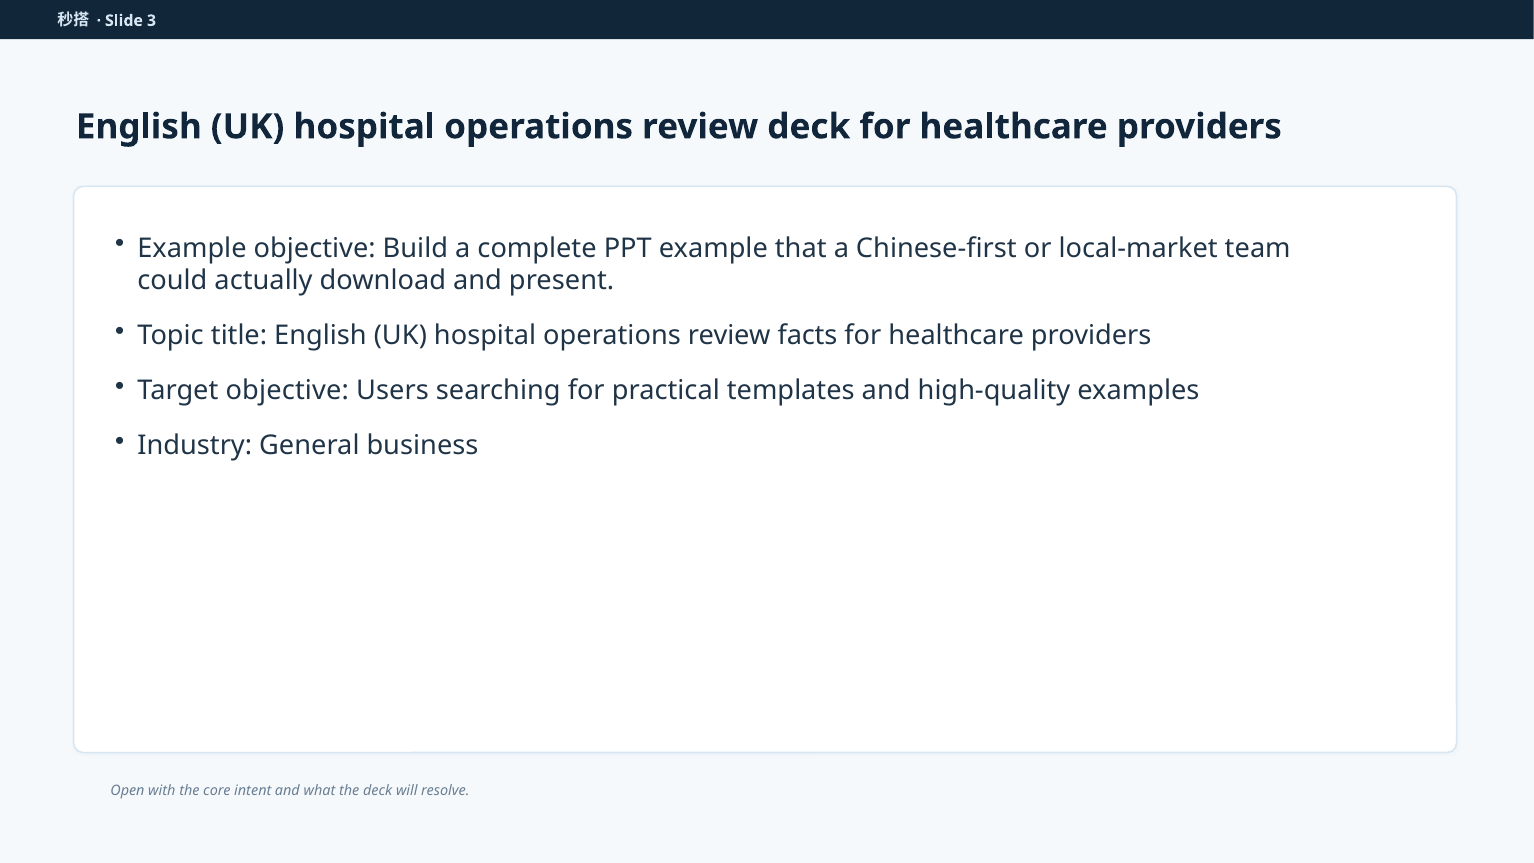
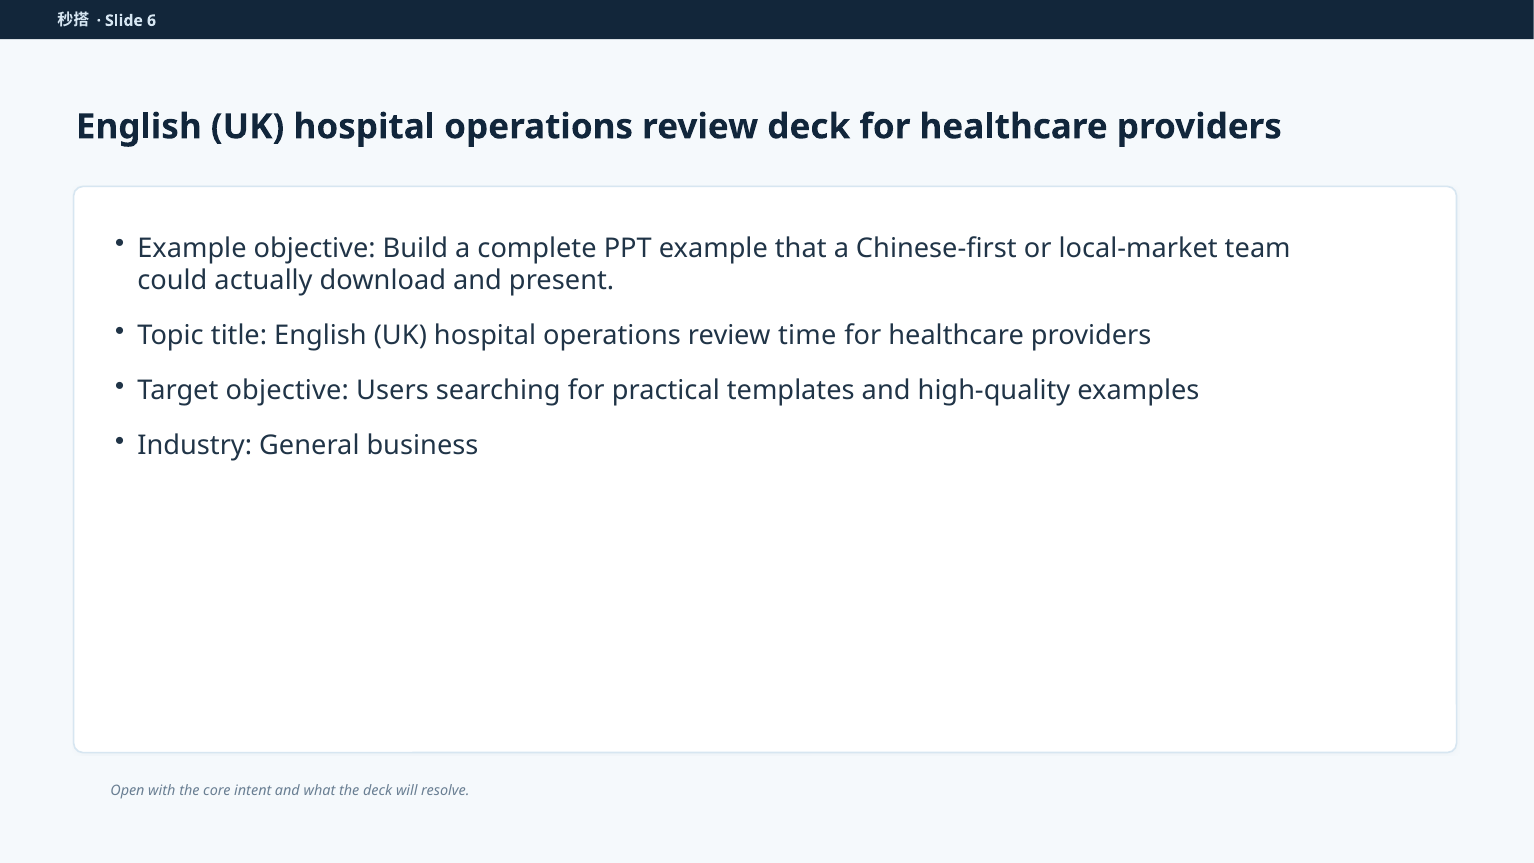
3: 3 -> 6 (152, 21)
facts: facts -> time (807, 336)
